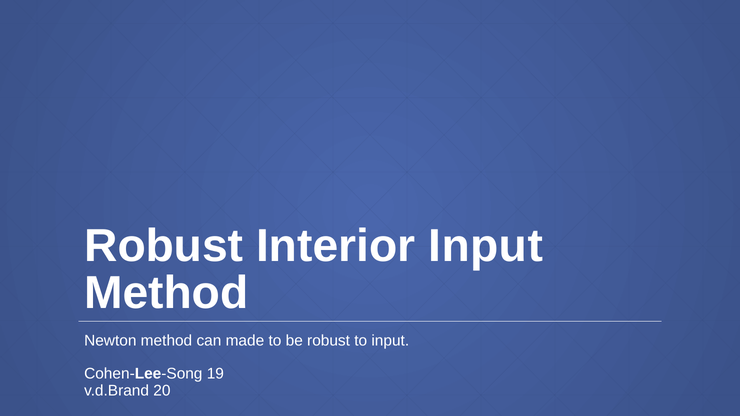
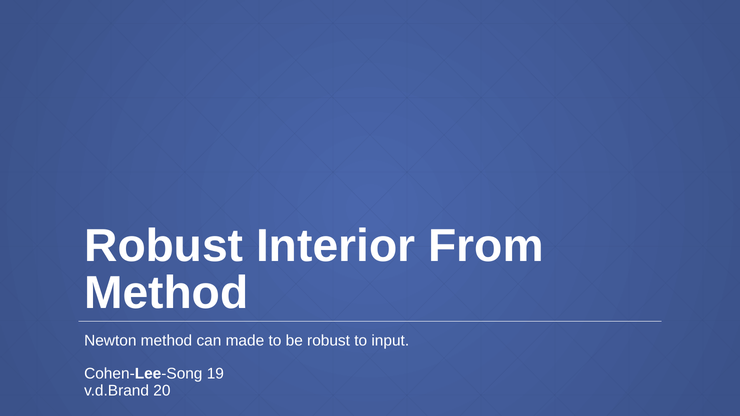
Interior Input: Input -> From (486, 246)
